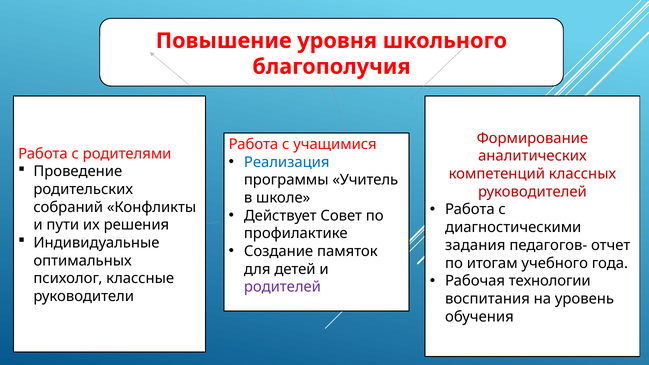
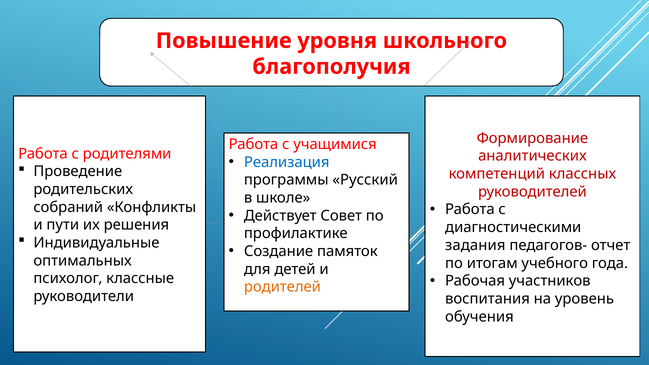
Учитель: Учитель -> Русский (365, 180)
технологии: технологии -> участников (550, 281)
родителей colour: purple -> orange (282, 287)
